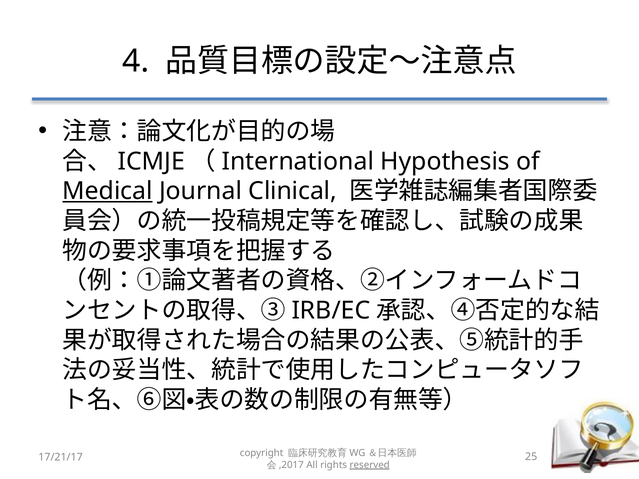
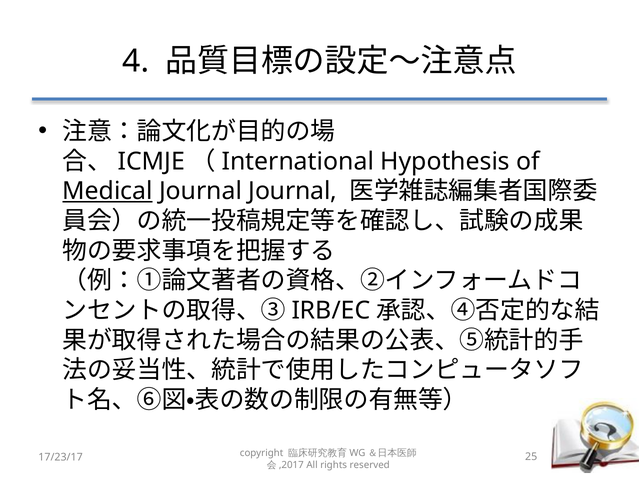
Journal Clinical: Clinical -> Journal (293, 191)
17/21/17: 17/21/17 -> 17/23/17 (61, 458)
reserved underline: present -> none (370, 465)
